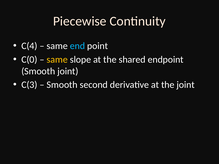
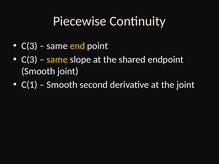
C(4: C(4 -> C(3 (29, 46)
end colour: light blue -> yellow (77, 46)
C(0: C(0 -> C(3 (29, 60)
C(3: C(3 -> C(1 (29, 85)
